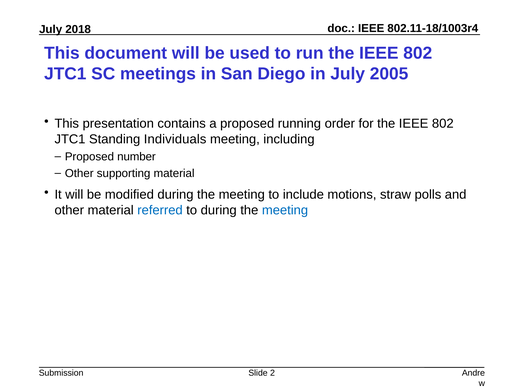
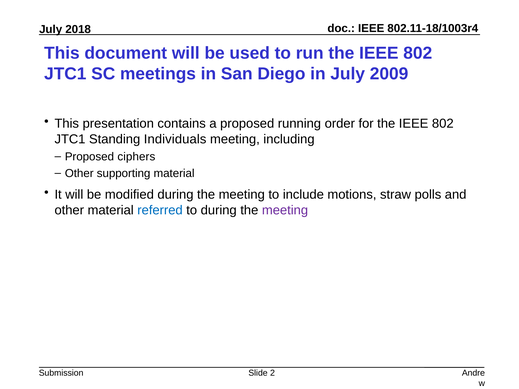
2005: 2005 -> 2009 (389, 74)
number: number -> ciphers (136, 157)
meeting colour: blue -> purple (285, 210)
